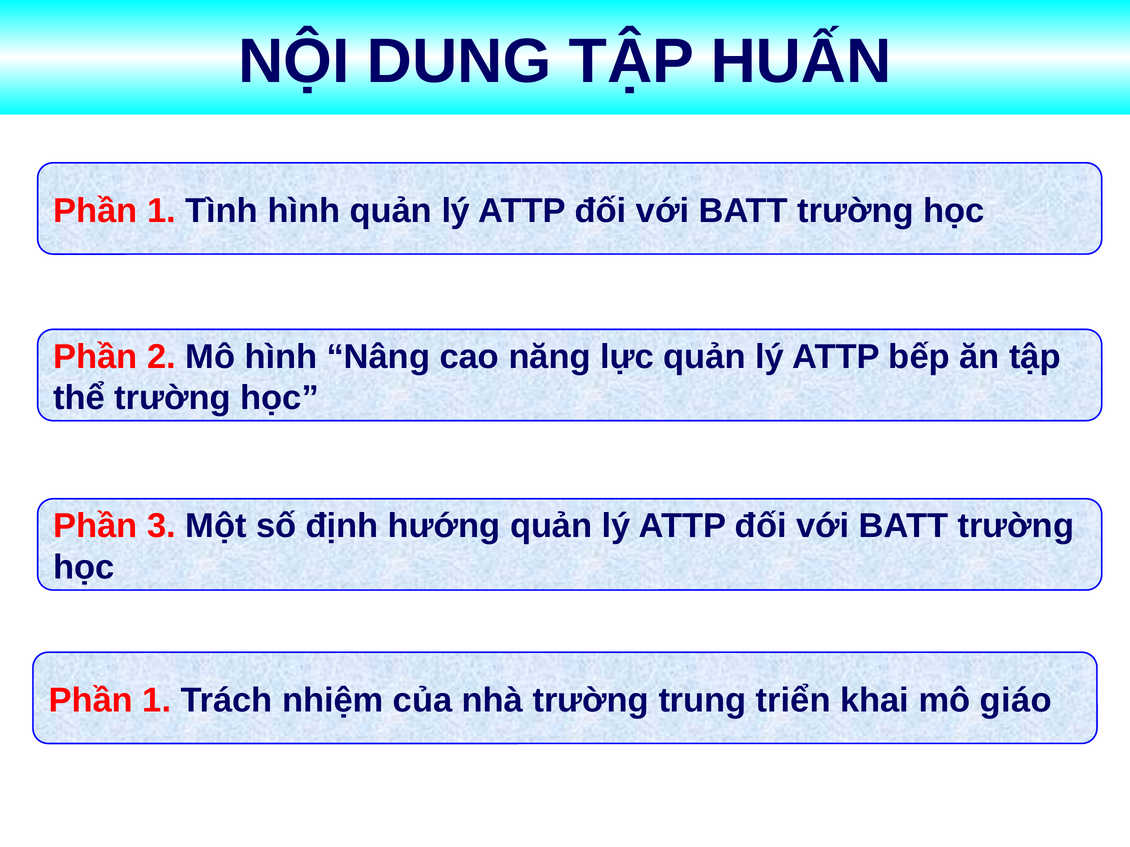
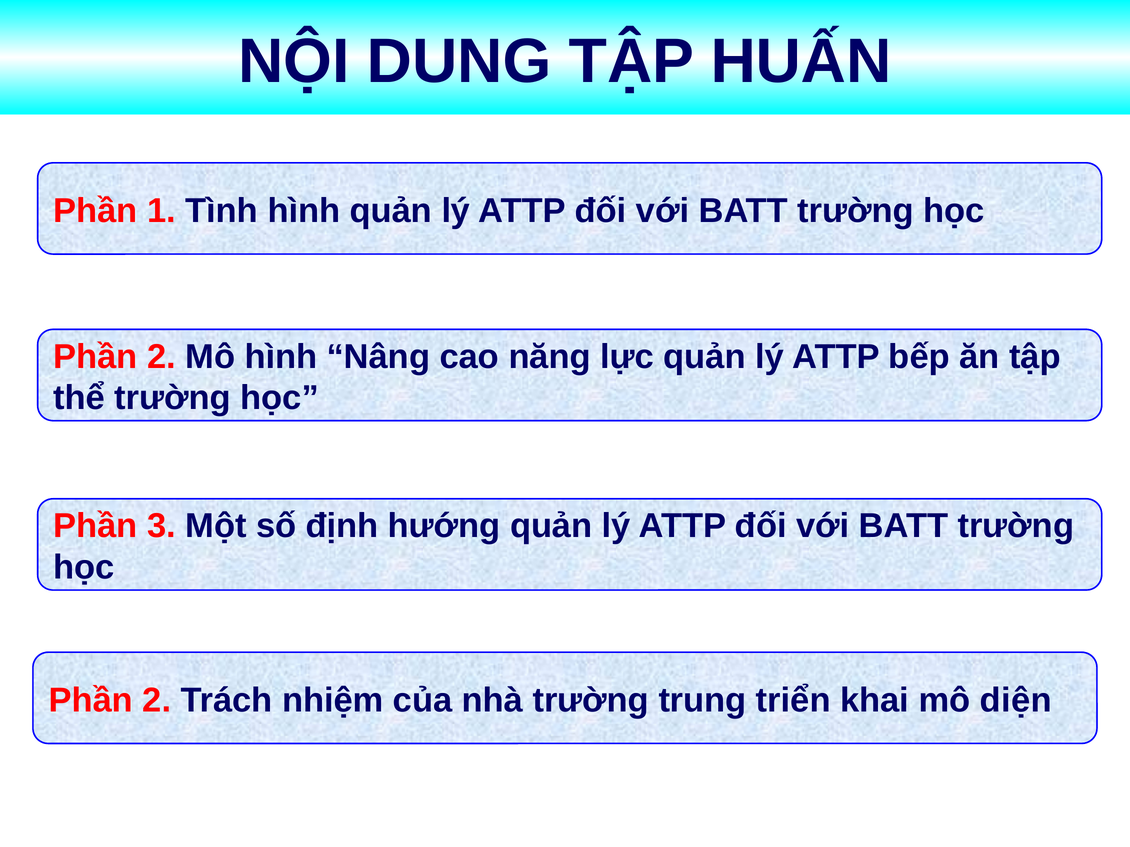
1: 1 -> 2 (157, 701)
giáo: giáo -> diện (1016, 701)
